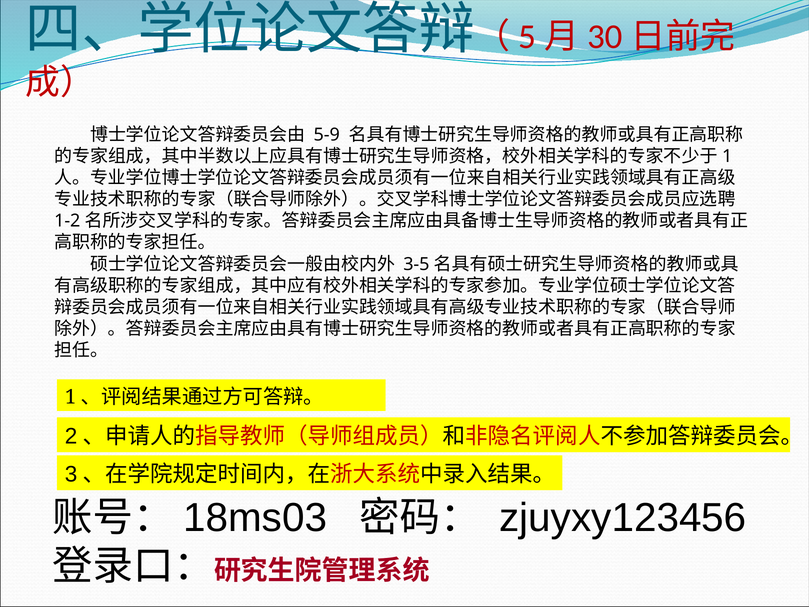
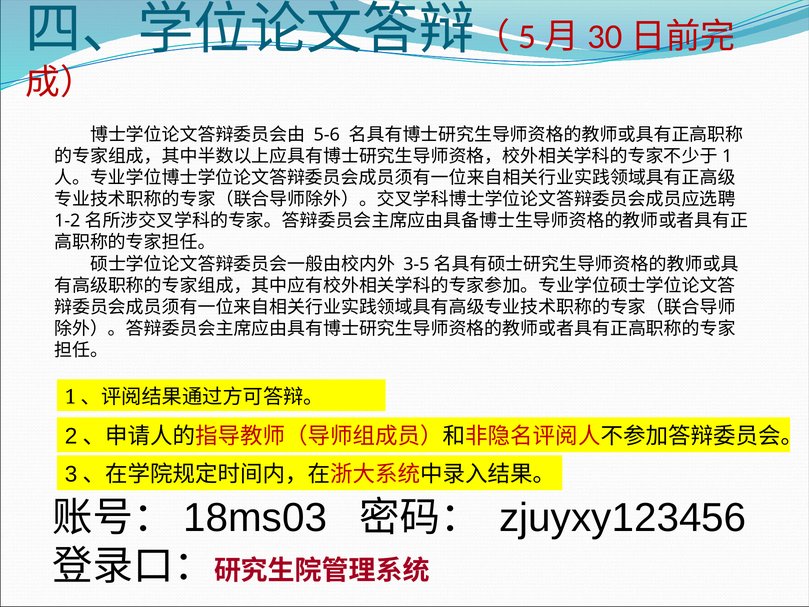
5-9: 5-9 -> 5-6 (327, 135)
